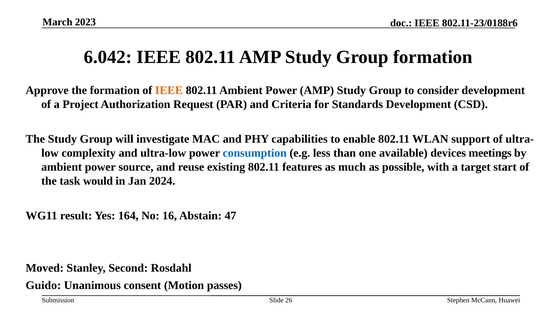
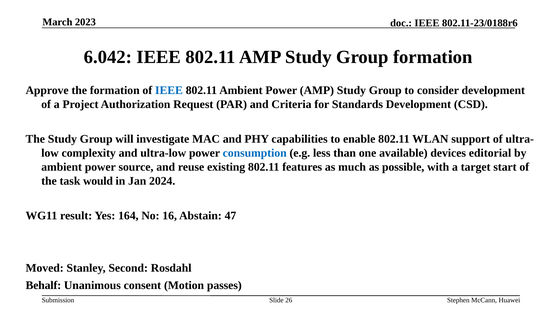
IEEE colour: orange -> blue (169, 91)
meetings: meetings -> editorial (490, 153)
Guido: Guido -> Behalf (43, 286)
